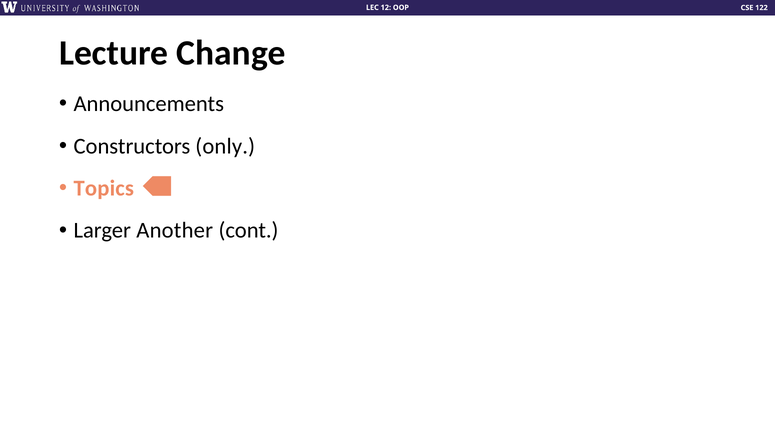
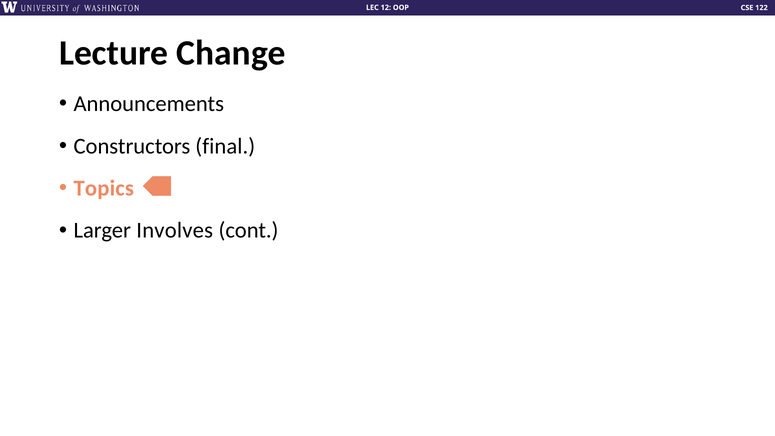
only: only -> final (225, 146)
Another: Another -> Involves (175, 230)
